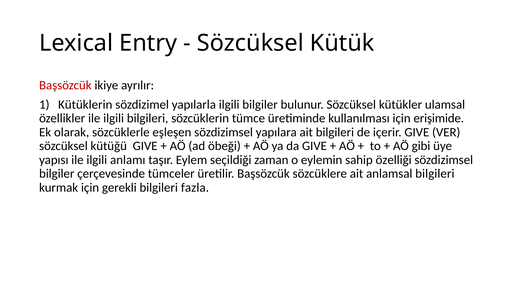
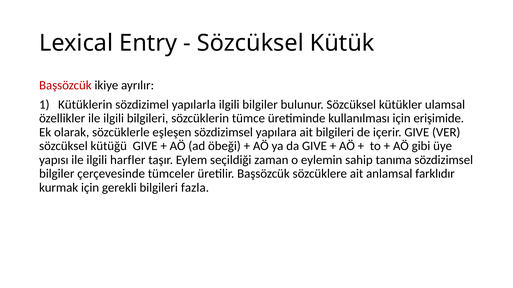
anlamı: anlamı -> harfler (128, 160)
özelliği: özelliği -> tanıma (394, 160)
anlamsal bilgileri: bilgileri -> farklıdır (435, 174)
